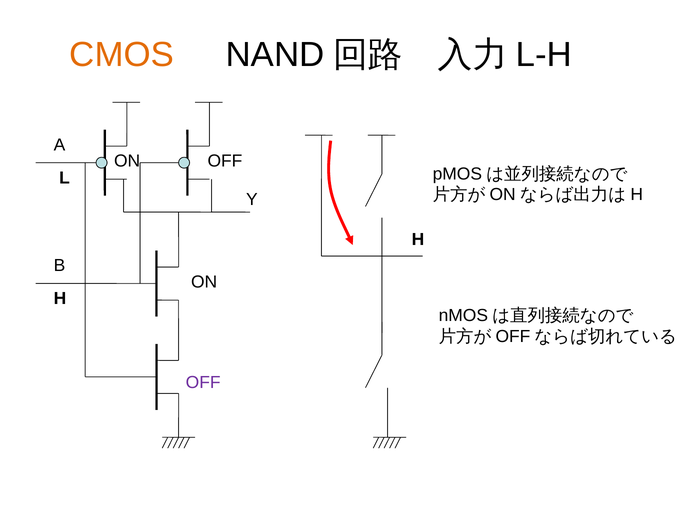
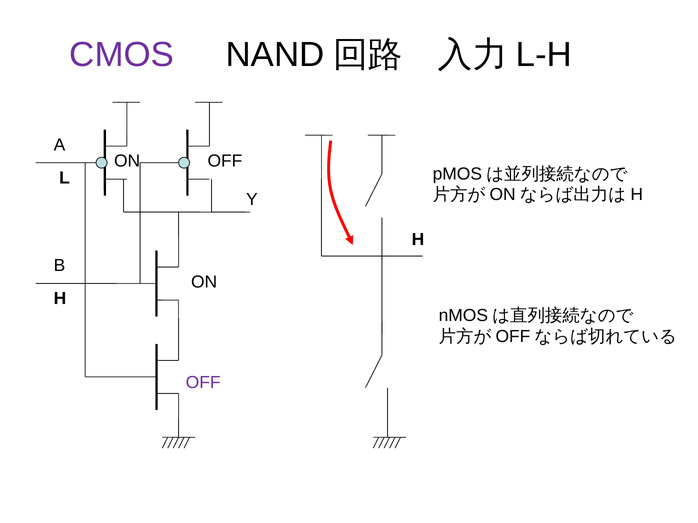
CMOS colour: orange -> purple (122, 55)
